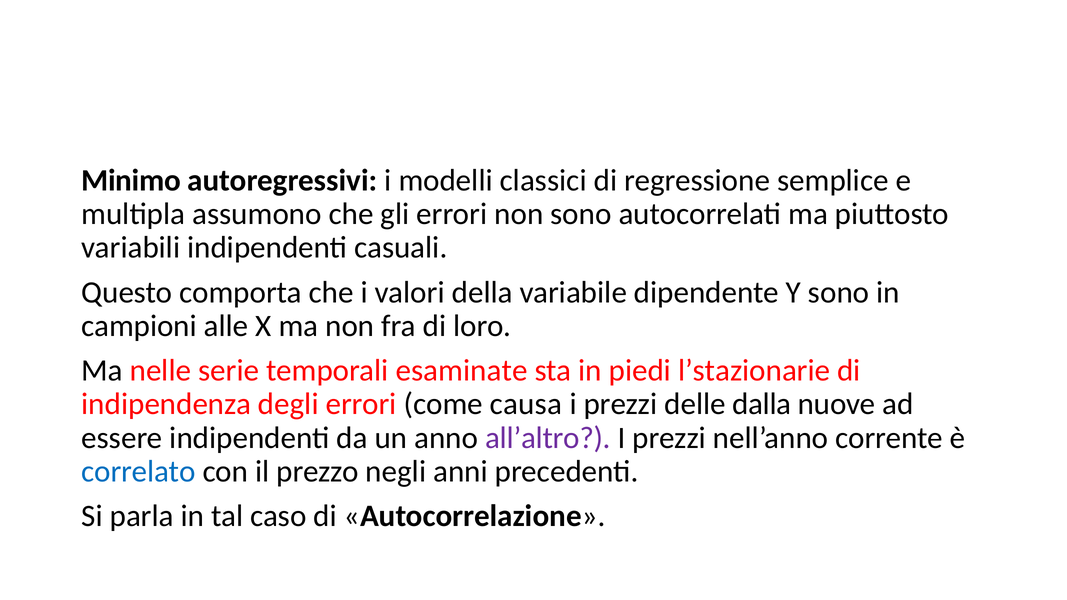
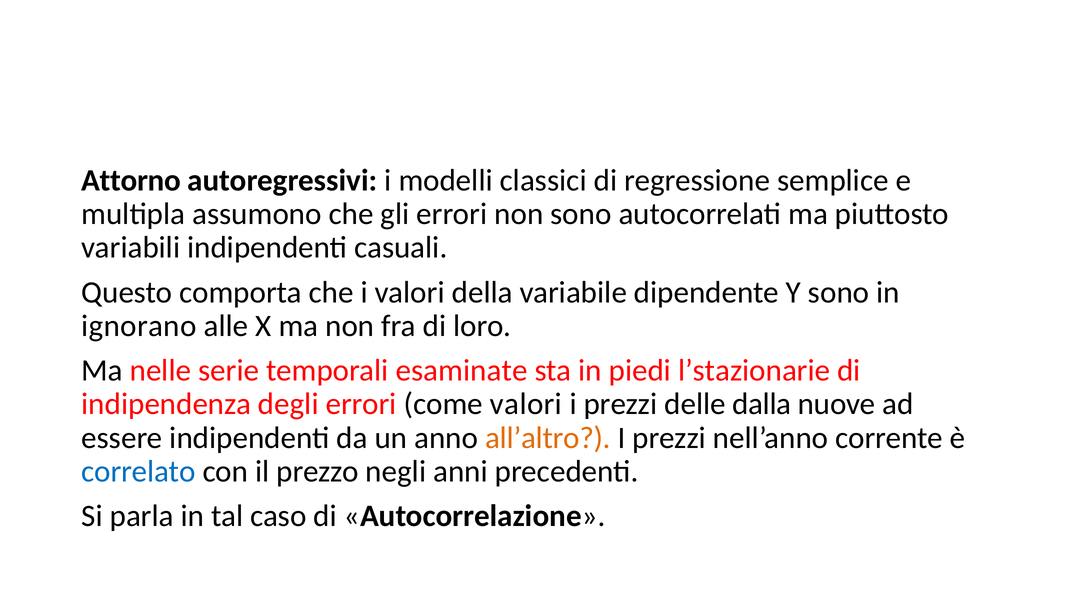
Minimo: Minimo -> Attorno (131, 180)
campioni: campioni -> ignorano (139, 326)
come causa: causa -> valori (526, 404)
all’altro colour: purple -> orange (548, 438)
